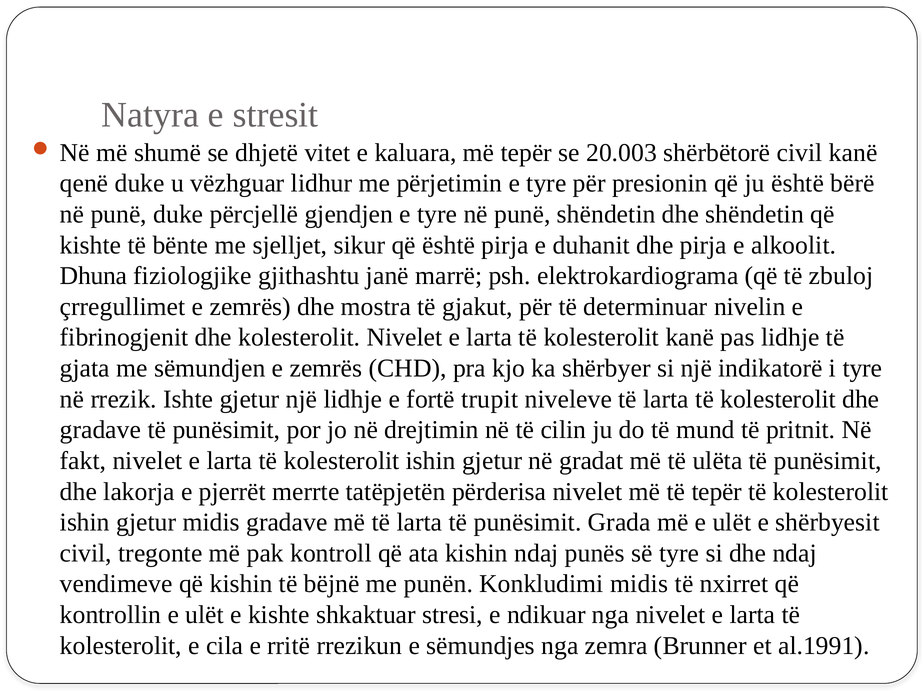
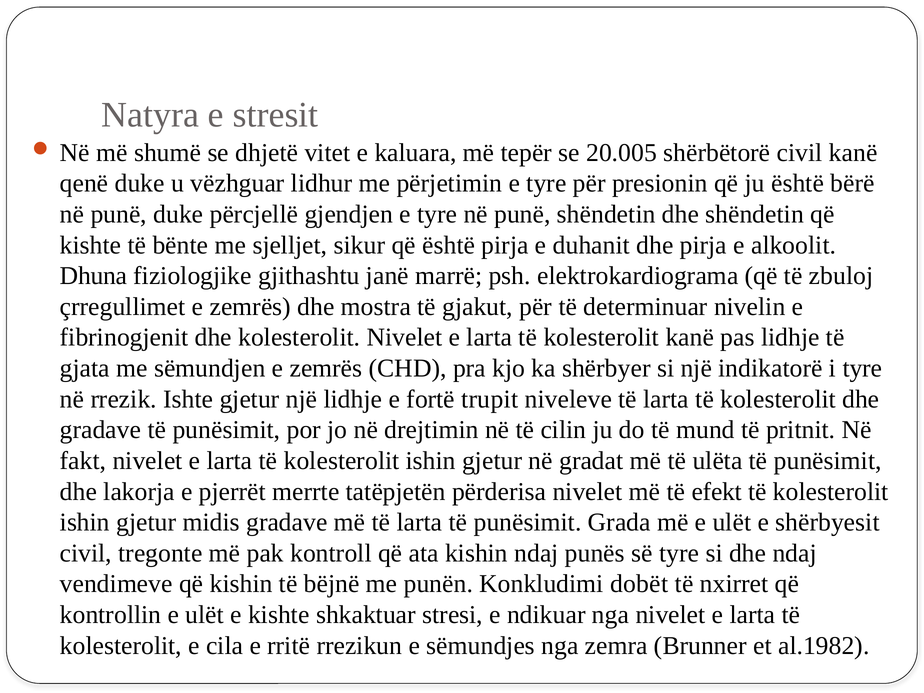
20.003: 20.003 -> 20.005 (622, 153)
të tepër: tepër -> efekt (717, 492)
Konkludimi midis: midis -> dobët (639, 584)
al.1991: al.1991 -> al.1982 (824, 646)
